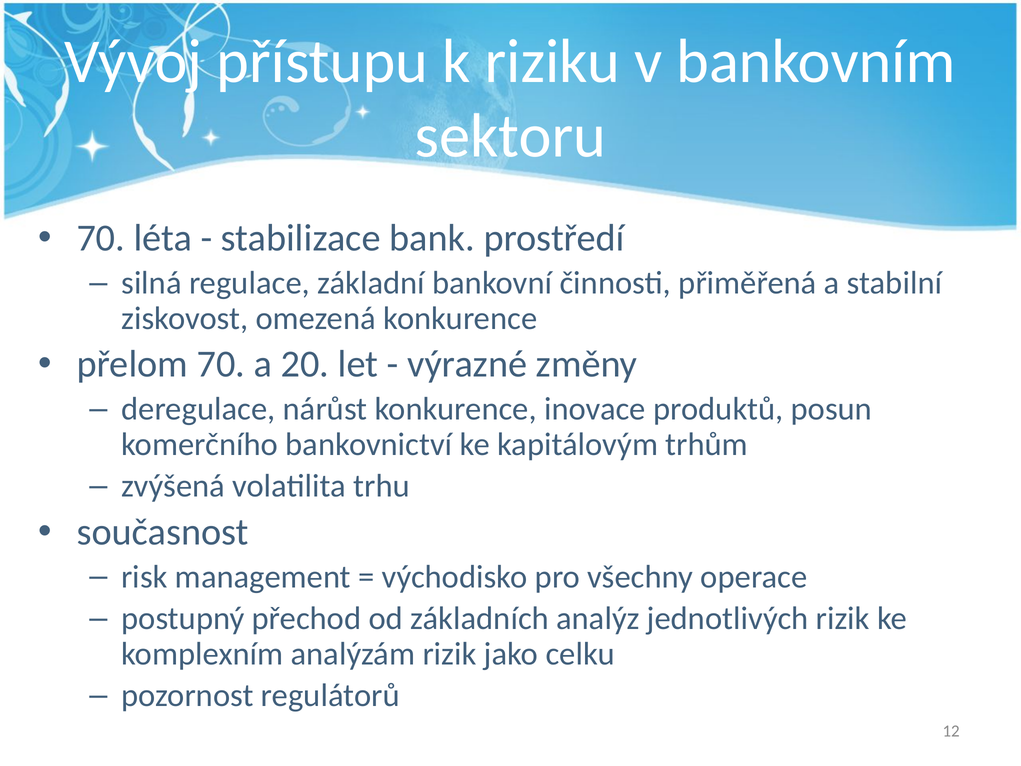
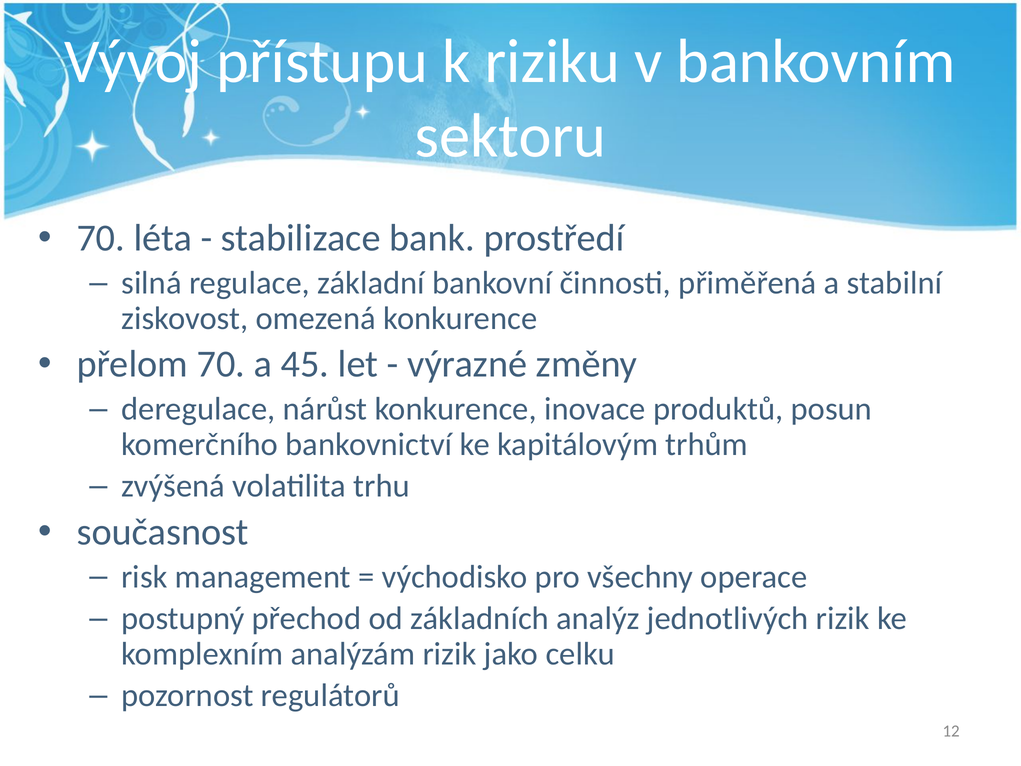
20: 20 -> 45 (305, 364)
